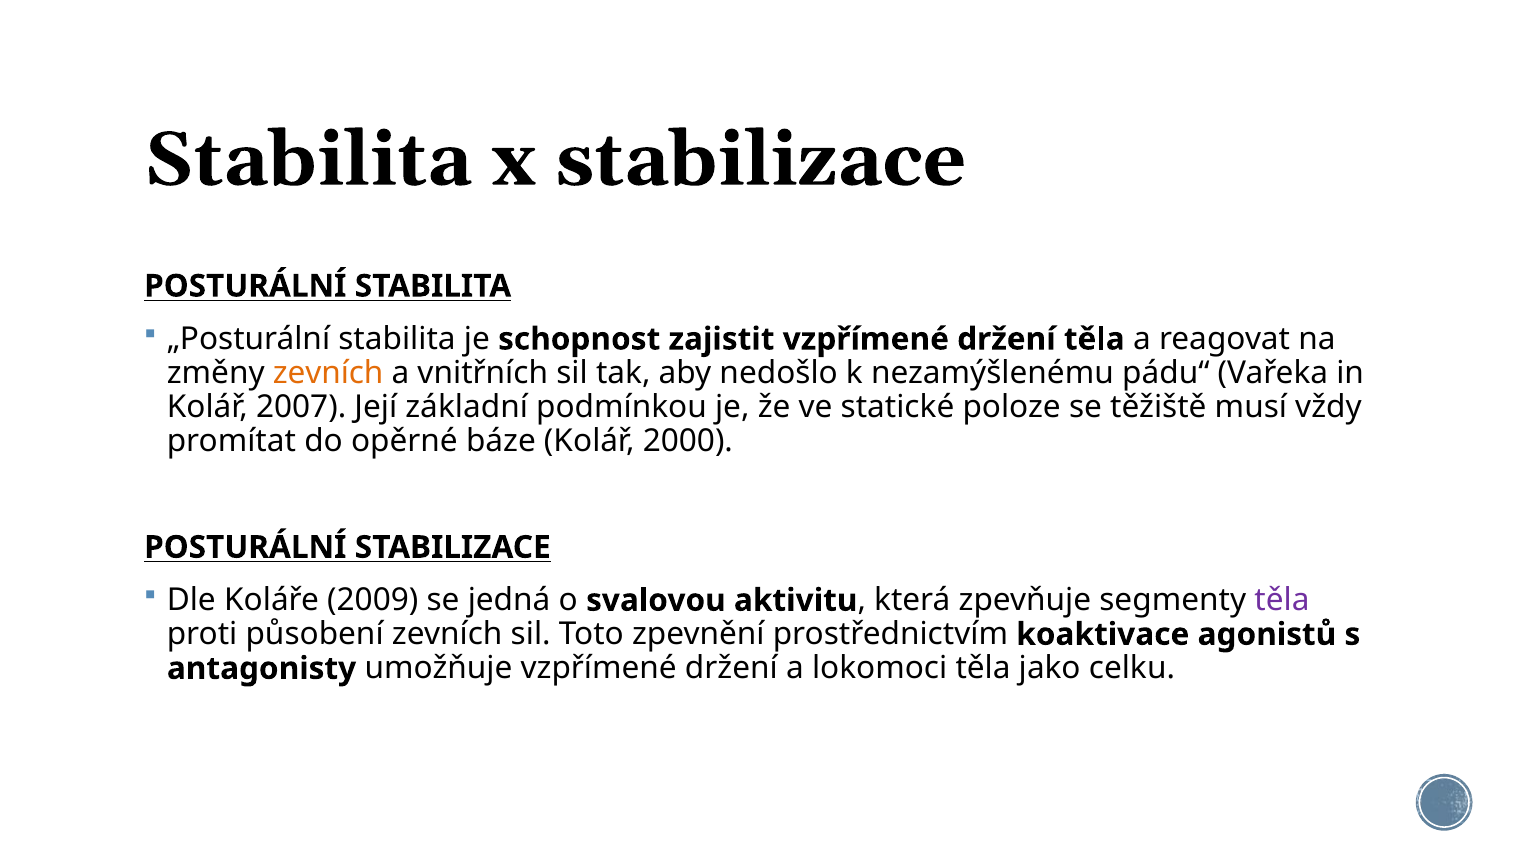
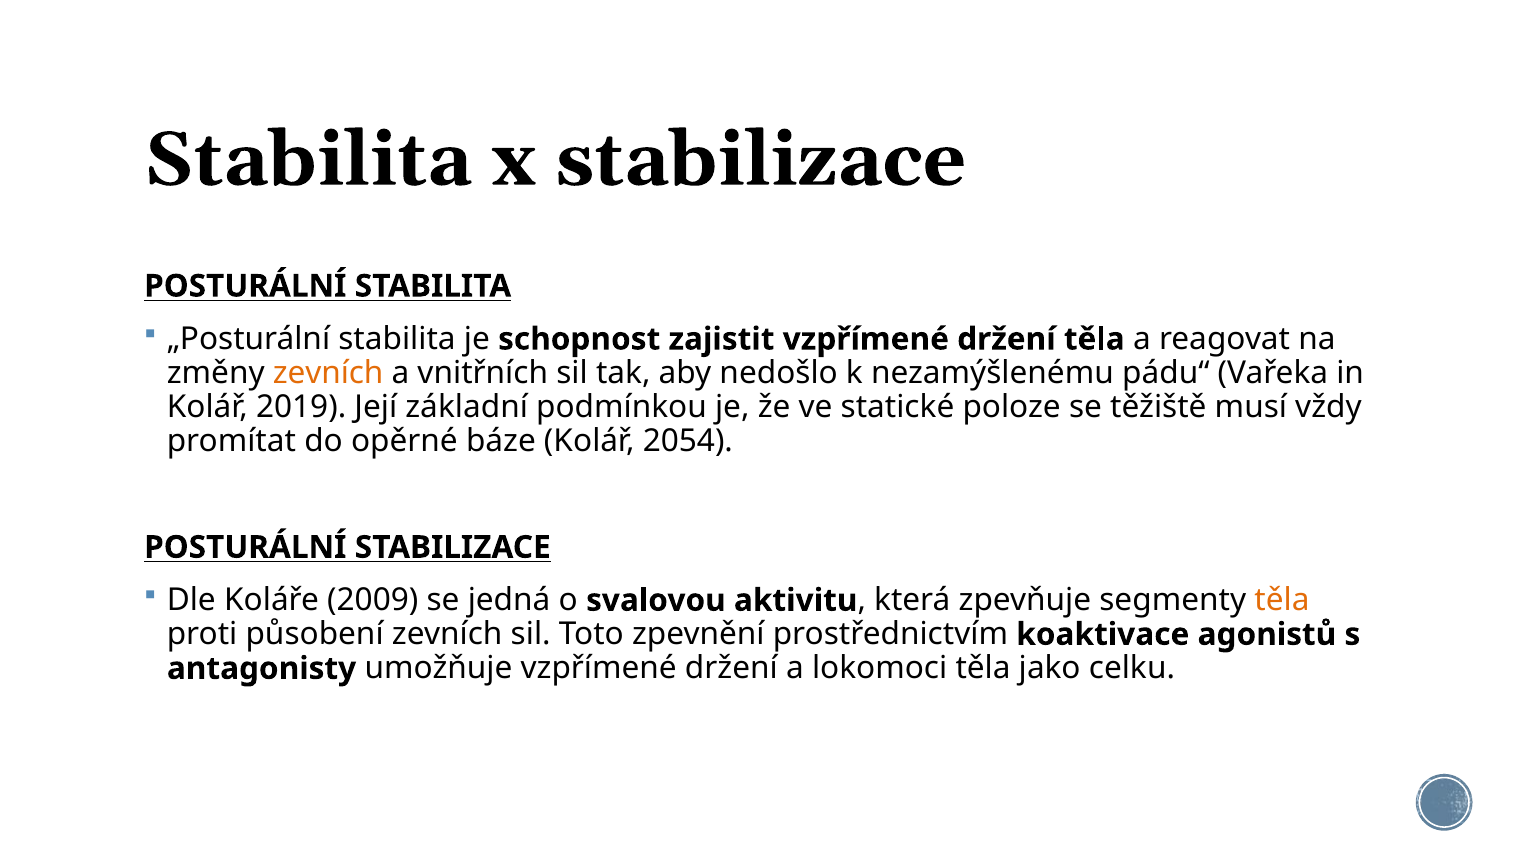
2007: 2007 -> 2019 (301, 407)
2000: 2000 -> 2054 (688, 441)
těla colour: purple -> orange (1282, 600)
